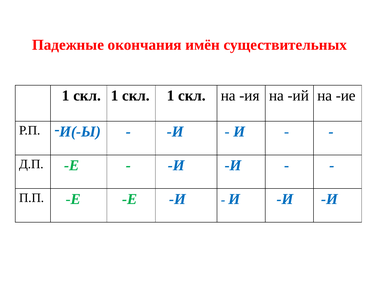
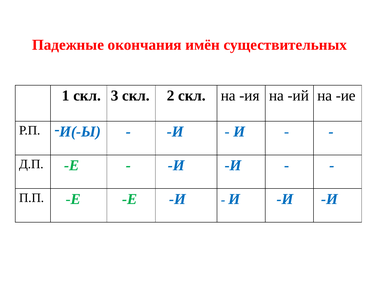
1: 1 -> 3 (115, 96)
1: 1 -> 2 (171, 96)
